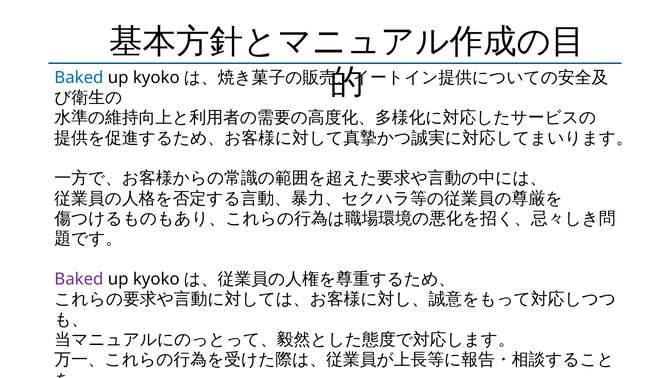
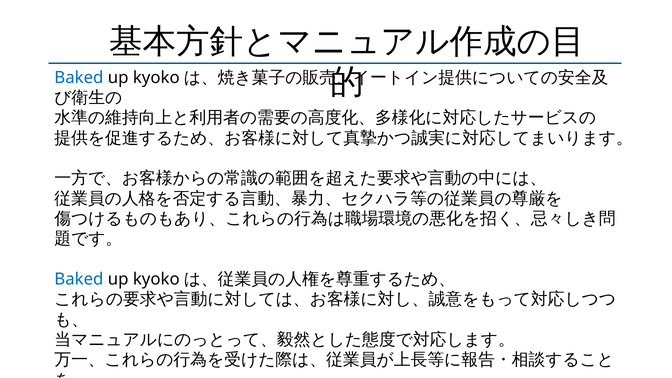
Baked colour: purple -> blue (79, 279)
